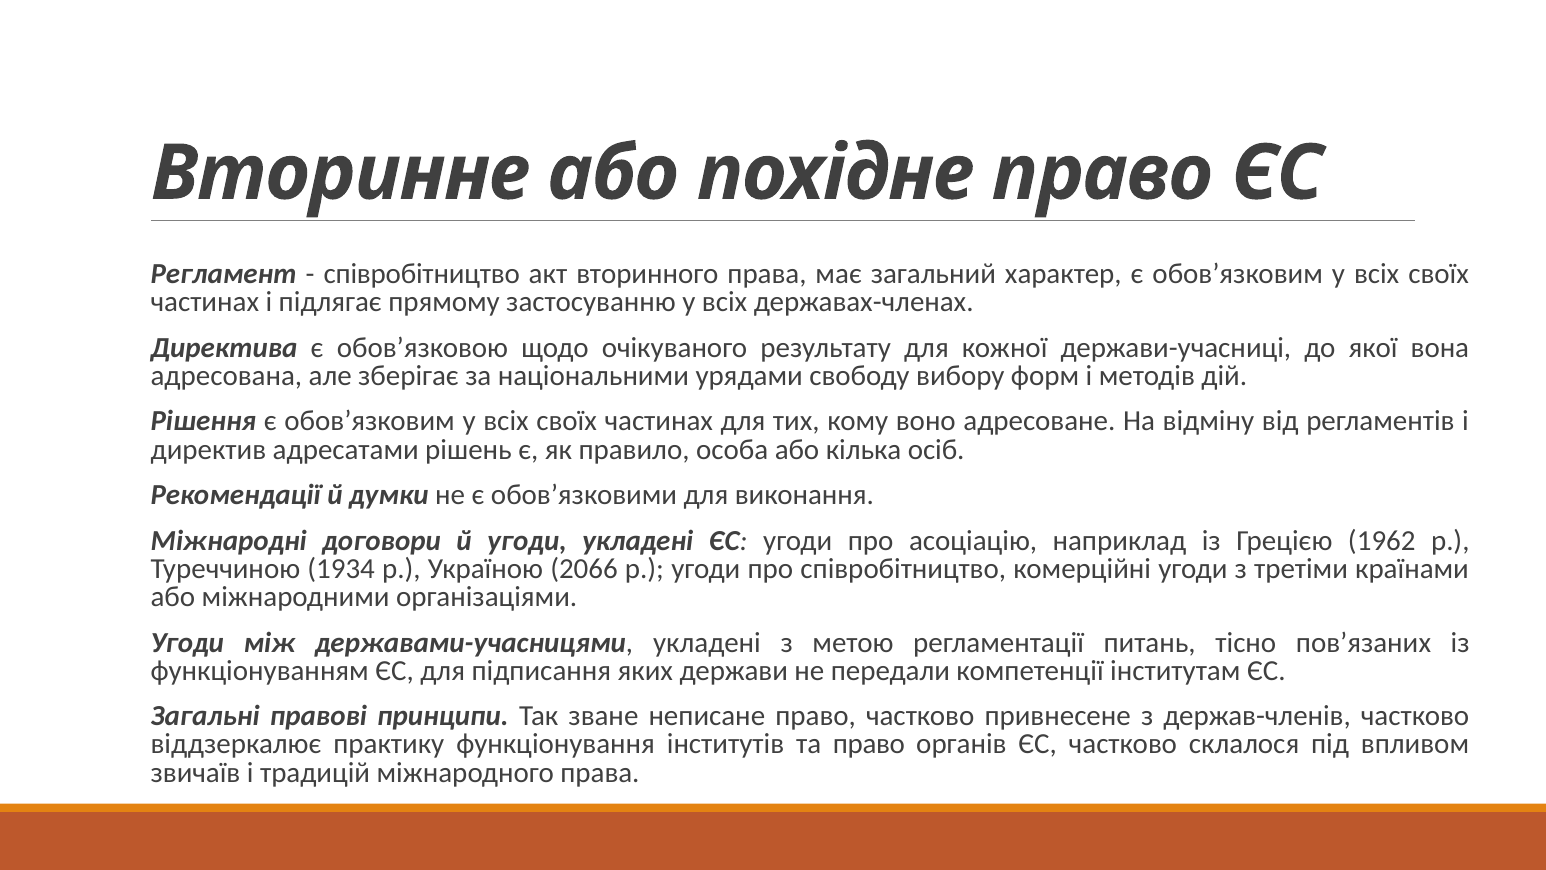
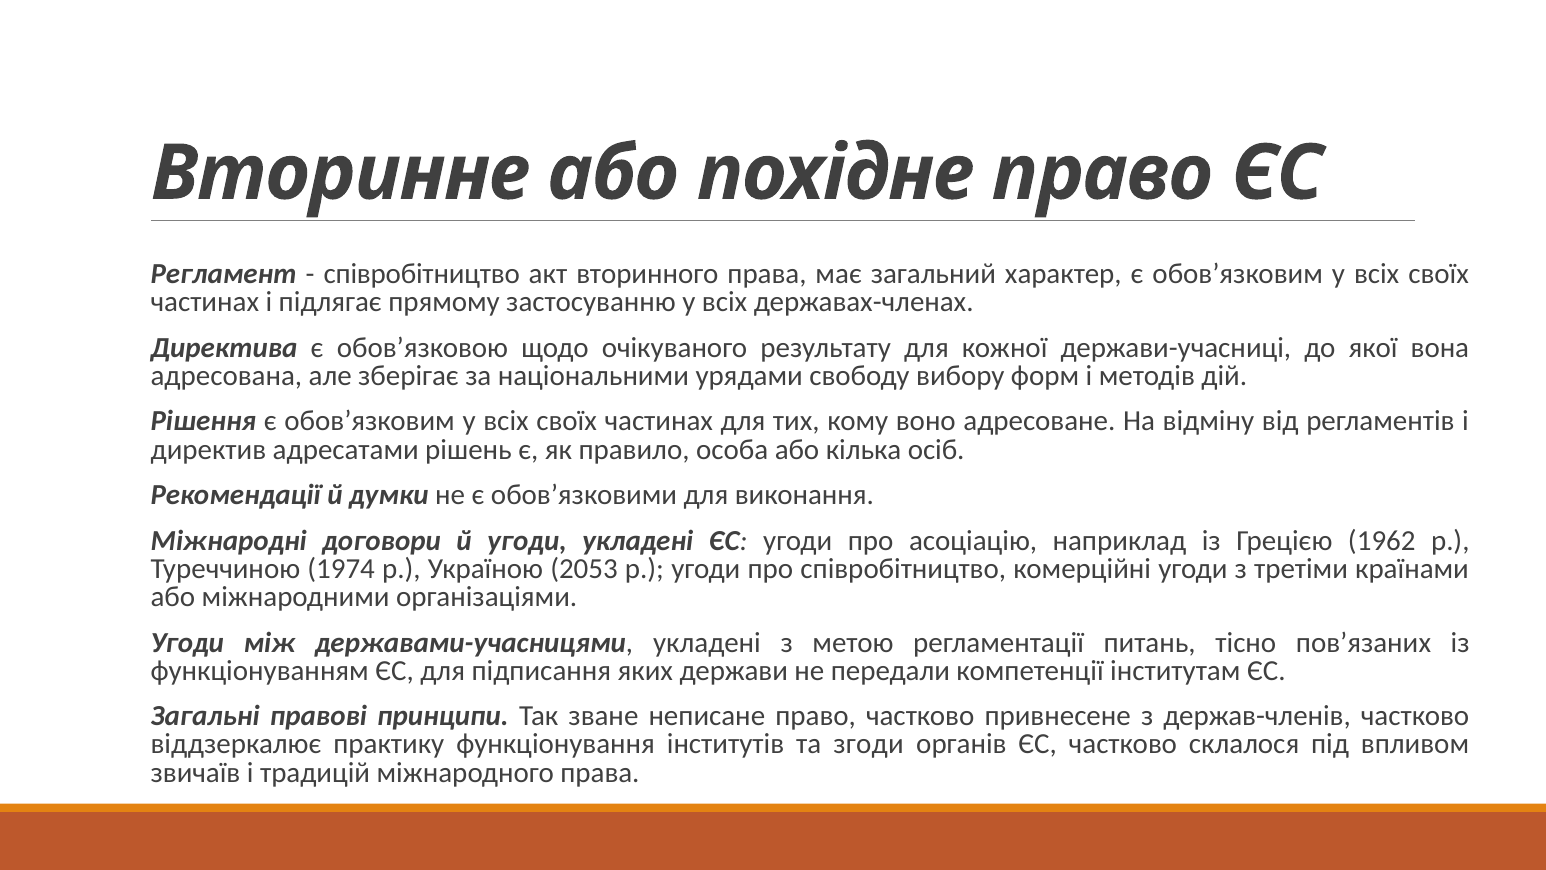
1934: 1934 -> 1974 (341, 569)
2066: 2066 -> 2053 (584, 569)
та право: право -> згоди (869, 744)
